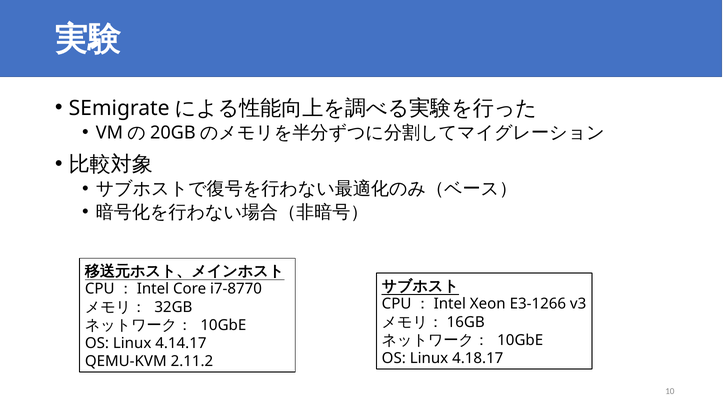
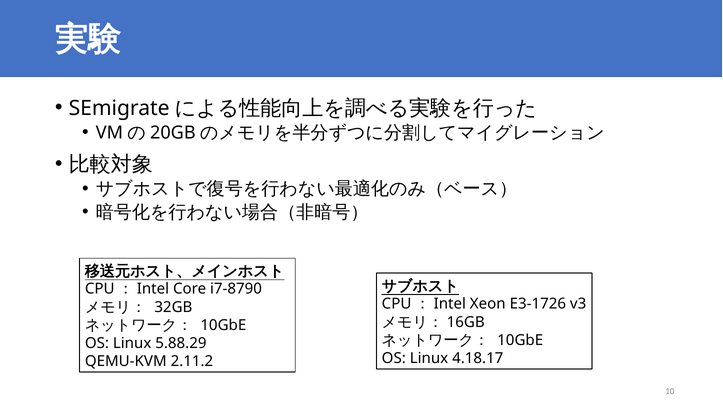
i7-8770: i7-8770 -> i7-8790 (236, 289)
E3-1266: E3-1266 -> E3-1726 (538, 304)
4.14.17: 4.14.17 -> 5.88.29 (181, 343)
